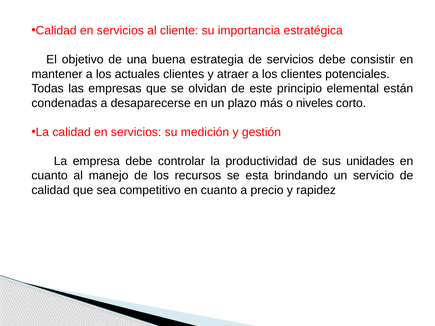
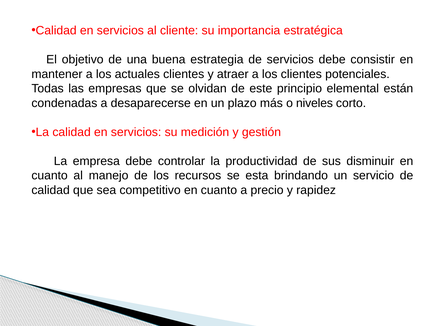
unidades: unidades -> disminuir (370, 161)
